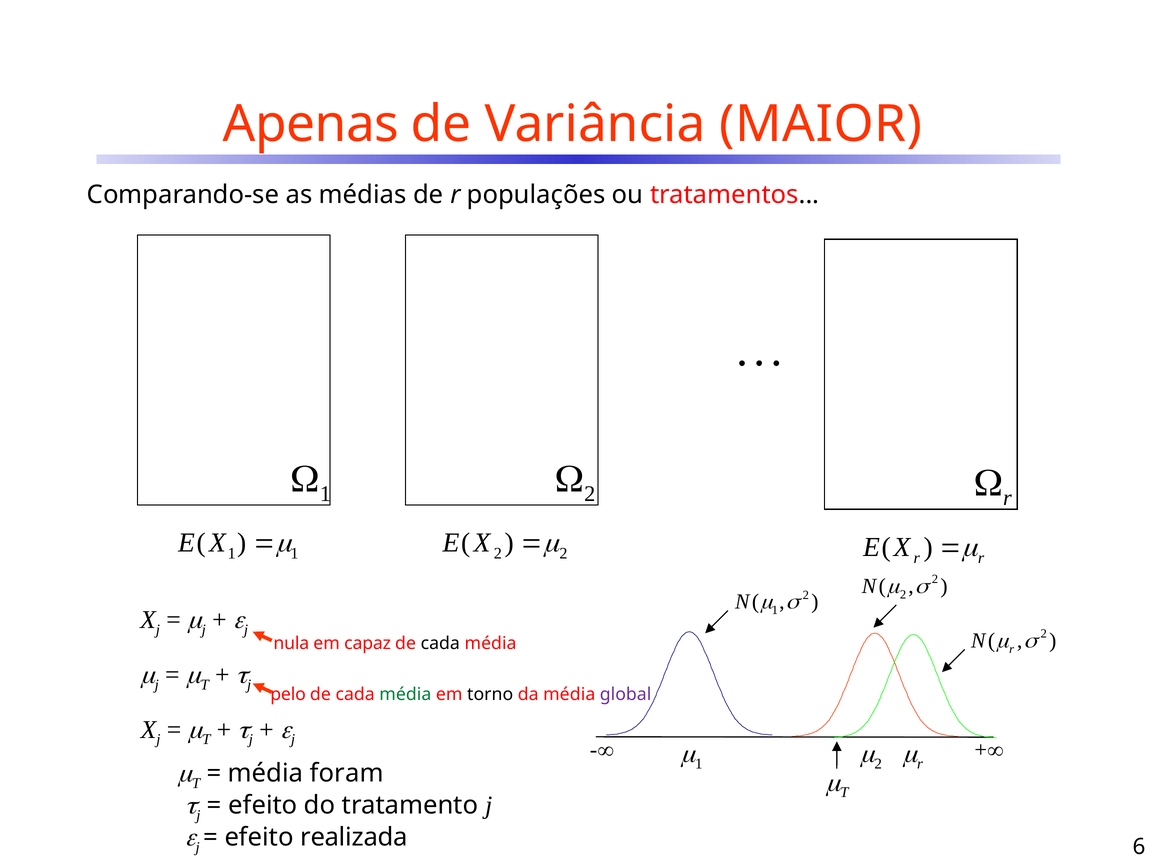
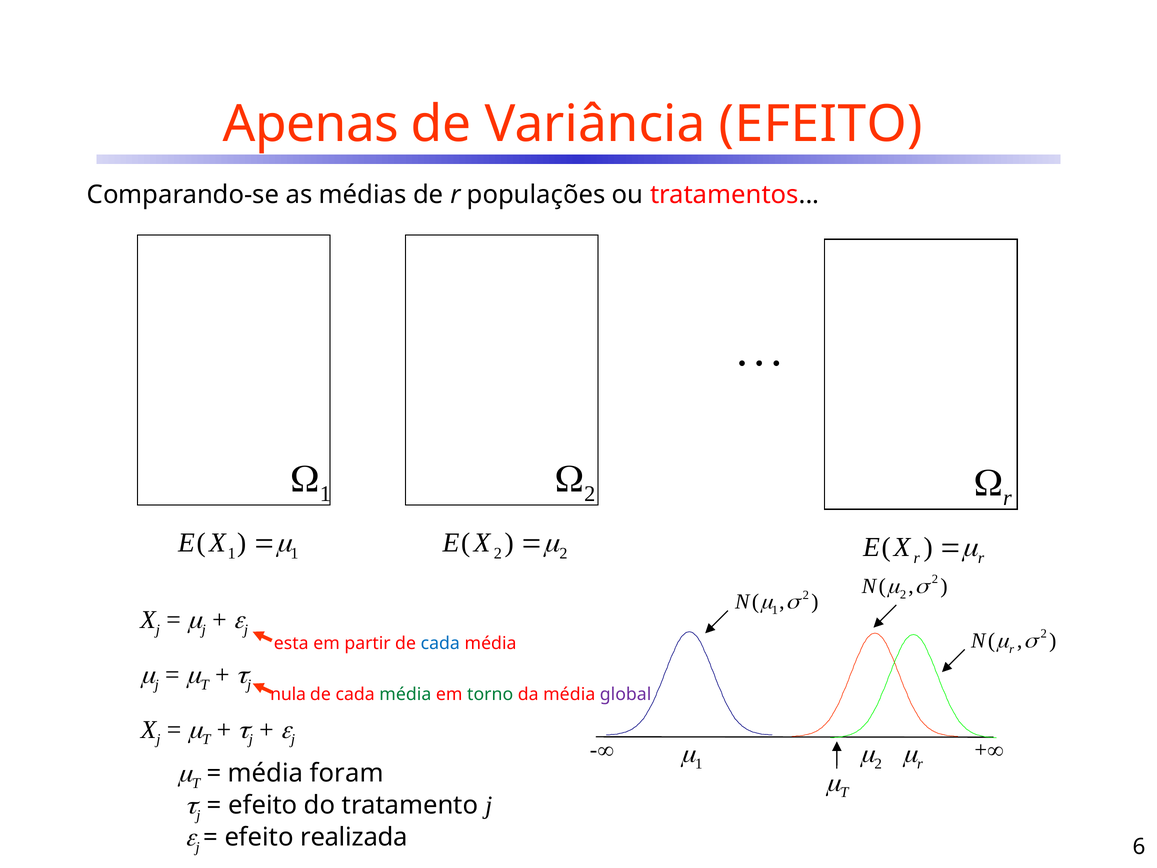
Variância MAIOR: MAIOR -> EFEITO (821, 124)
nula: nula -> esta (291, 643)
capaz: capaz -> partir (368, 643)
cada colour: black -> blue (440, 643)
pelo: pelo -> nula (288, 694)
torno colour: black -> green (490, 694)
